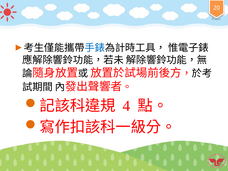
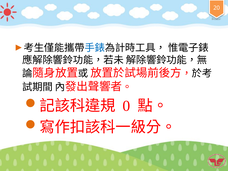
4: 4 -> 0 (126, 106)
